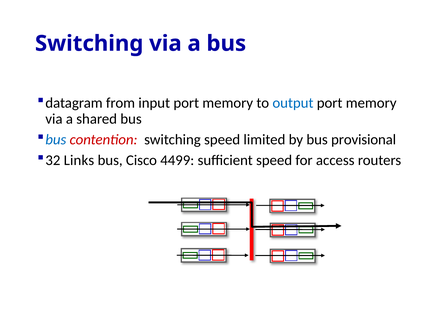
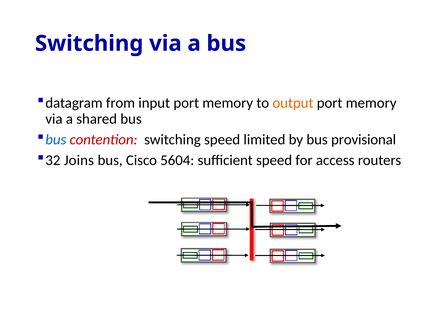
output colour: blue -> orange (293, 103)
Links: Links -> Joins (79, 160)
4499: 4499 -> 5604 (177, 160)
